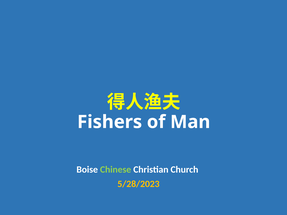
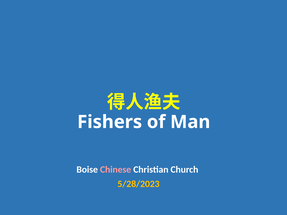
Chinese colour: light green -> pink (116, 170)
